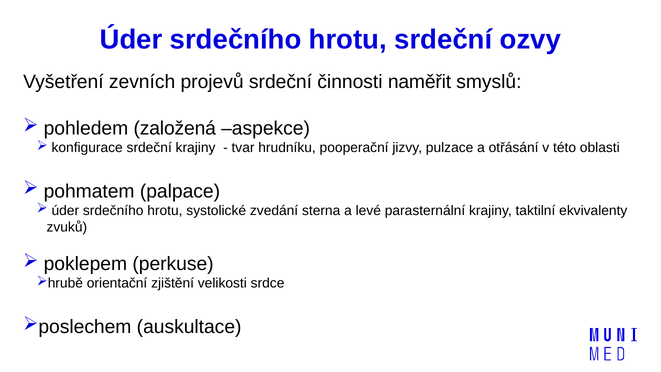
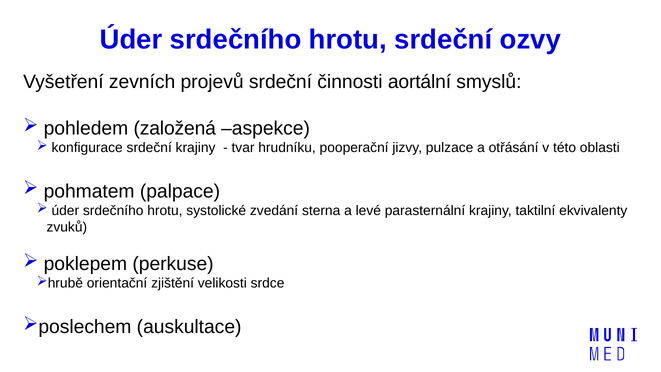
naměřit: naměřit -> aortální (420, 82)
